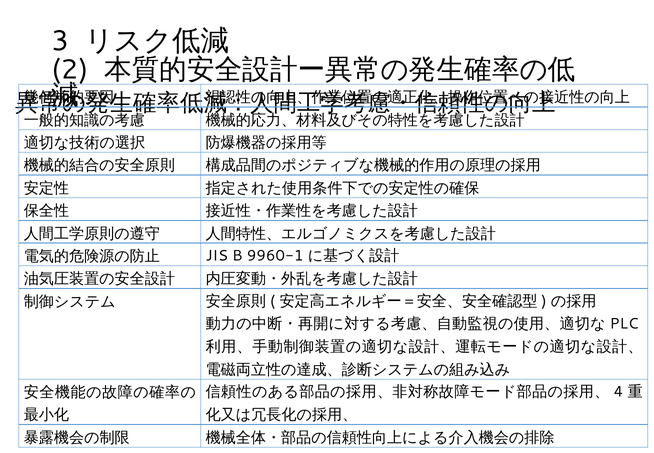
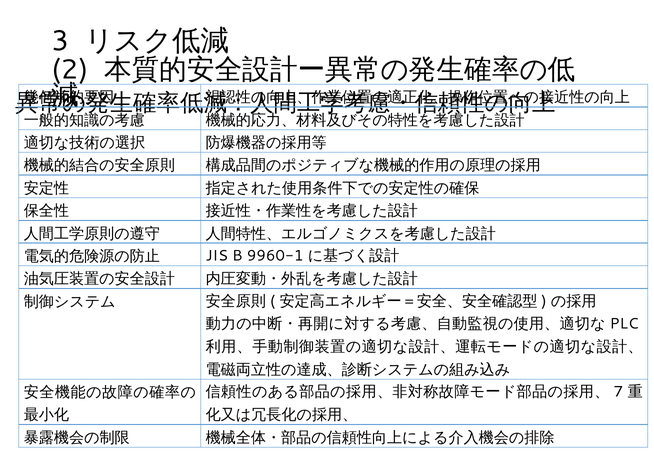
4: 4 -> 7 (618, 392)
